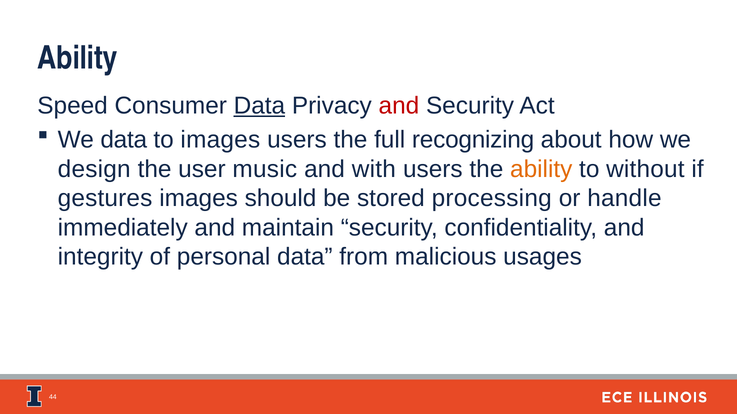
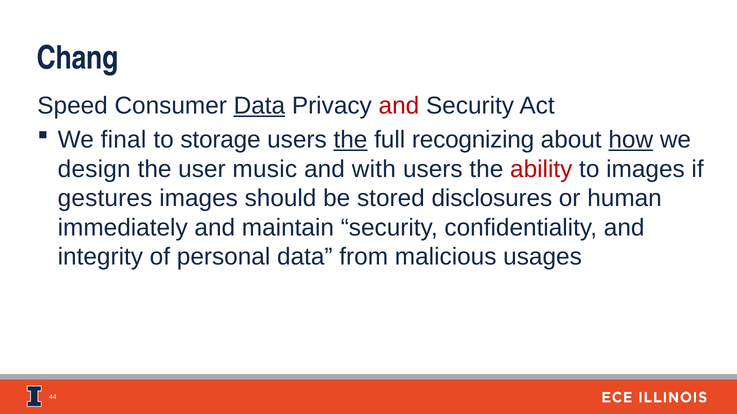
Ability: Ability -> Chang (78, 58)
We data: data -> final (123, 140)
to images: images -> storage (221, 140)
the underline: none -> present (350, 140)
how underline: none -> present (631, 140)
ability colour: orange -> red (541, 169)
to without: without -> images (645, 169)
processing: processing -> disclosures (492, 199)
handle: handle -> human (625, 199)
